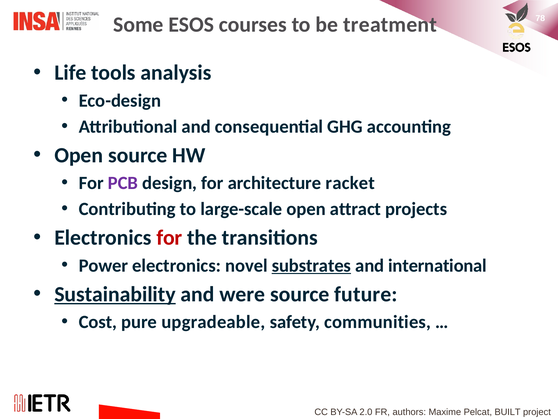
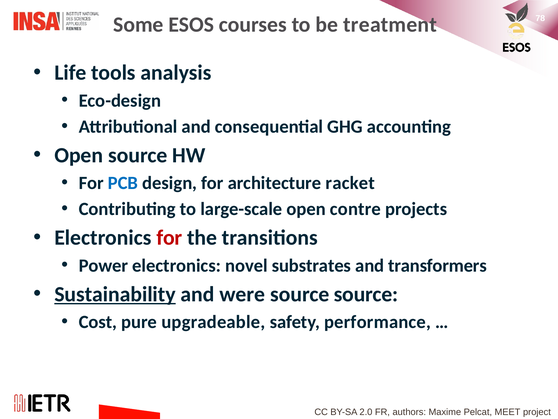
PCB colour: purple -> blue (123, 183)
attract: attract -> contre (355, 209)
substrates underline: present -> none (311, 265)
international: international -> transformers (438, 265)
source future: future -> source (366, 294)
communities: communities -> performance (377, 322)
BUILT: BUILT -> MEET (507, 412)
